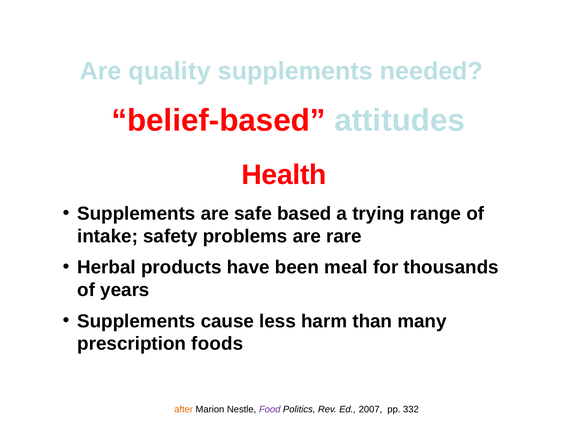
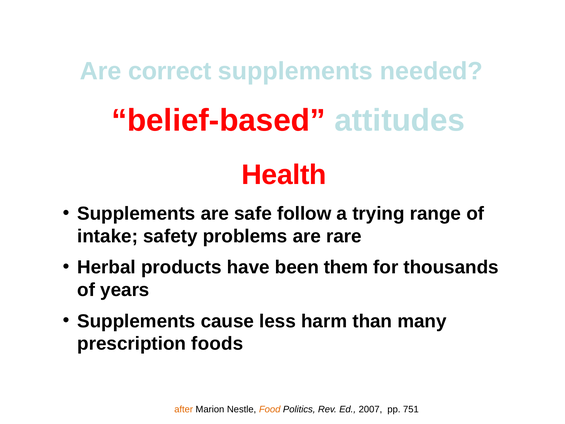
quality: quality -> correct (170, 71)
based: based -> follow (304, 214)
meal: meal -> them (346, 267)
Food colour: purple -> orange (270, 409)
332: 332 -> 751 (411, 409)
